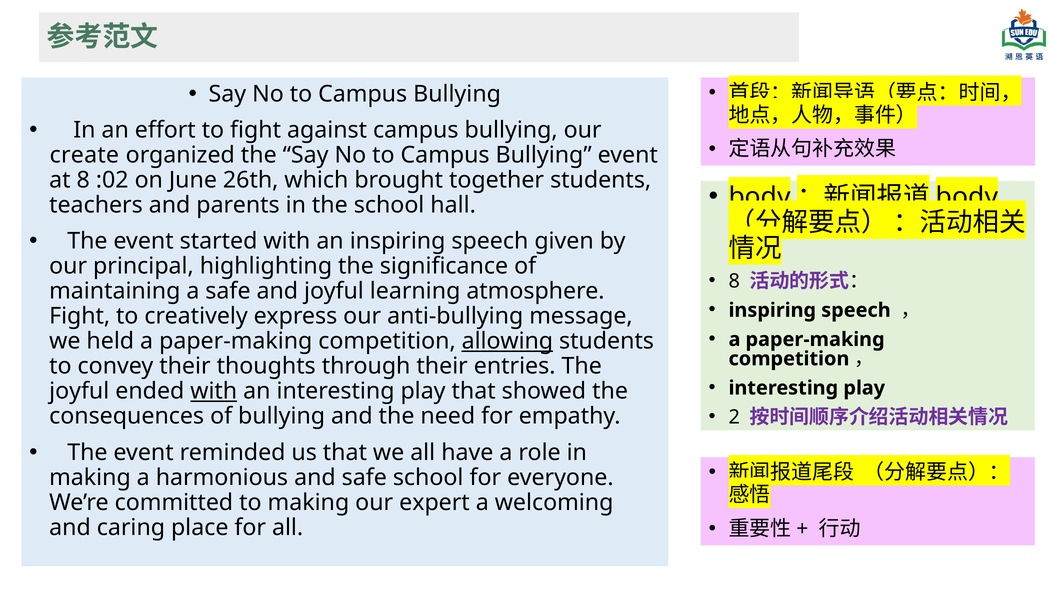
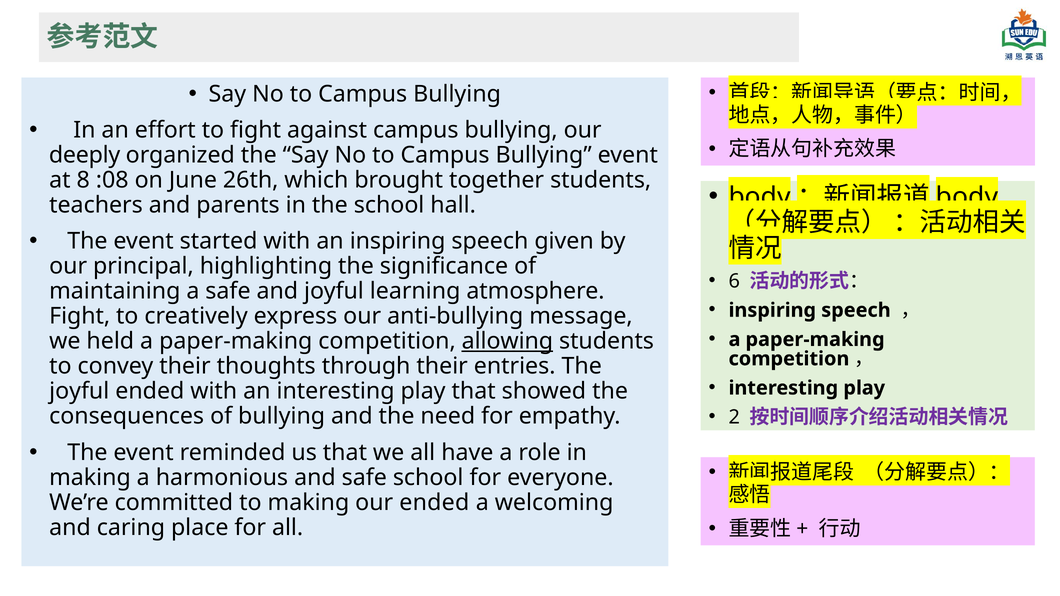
create: create -> deeply (85, 155)
:02: :02 -> :08 (112, 180)
8: 8 -> 6 (734, 281)
with underline: present -> none (214, 391)
our expert: expert -> ended (434, 503)
